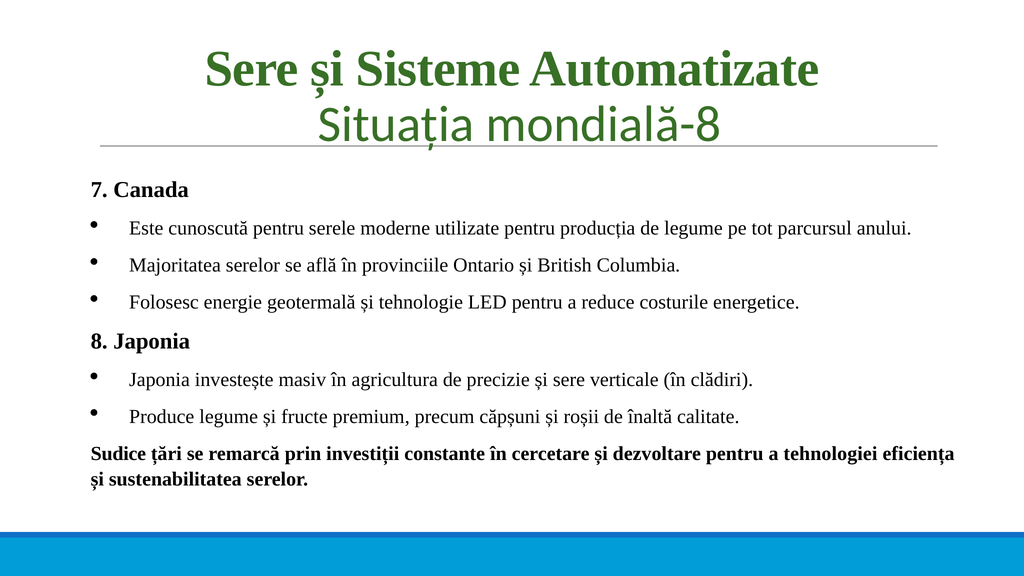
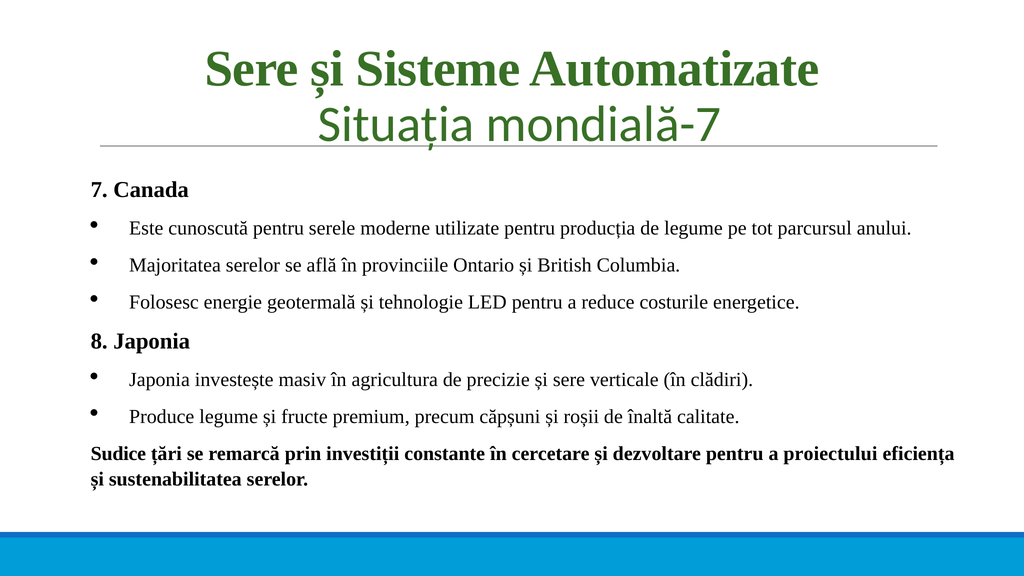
mondială-8: mondială-8 -> mondială-7 (603, 125)
tehnologiei: tehnologiei -> proiectului (830, 454)
